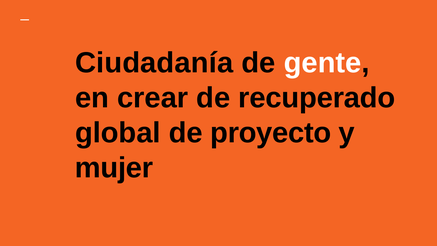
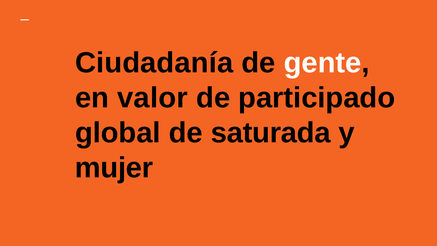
crear: crear -> valor (152, 98)
recuperado: recuperado -> participado (317, 98)
proyecto: proyecto -> saturada (271, 133)
